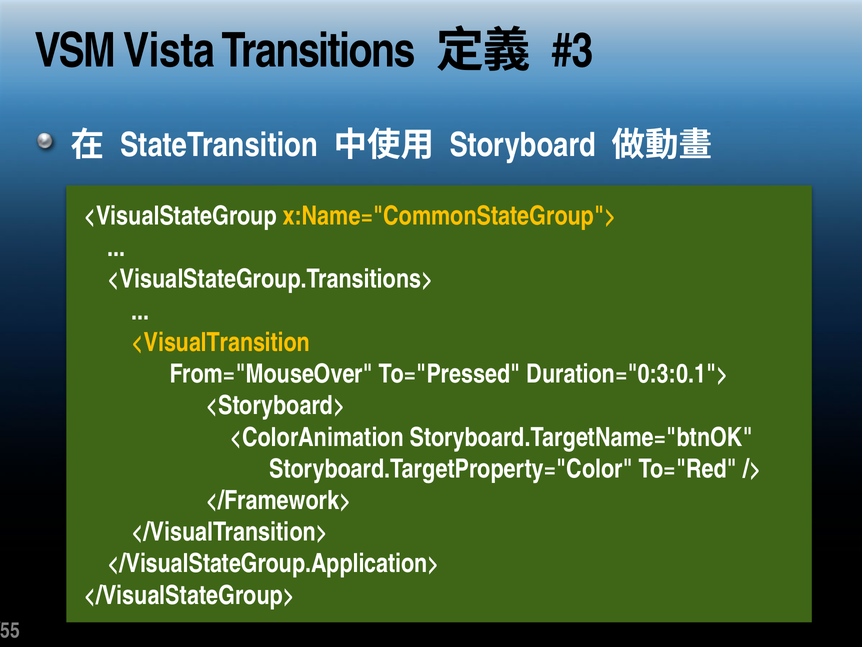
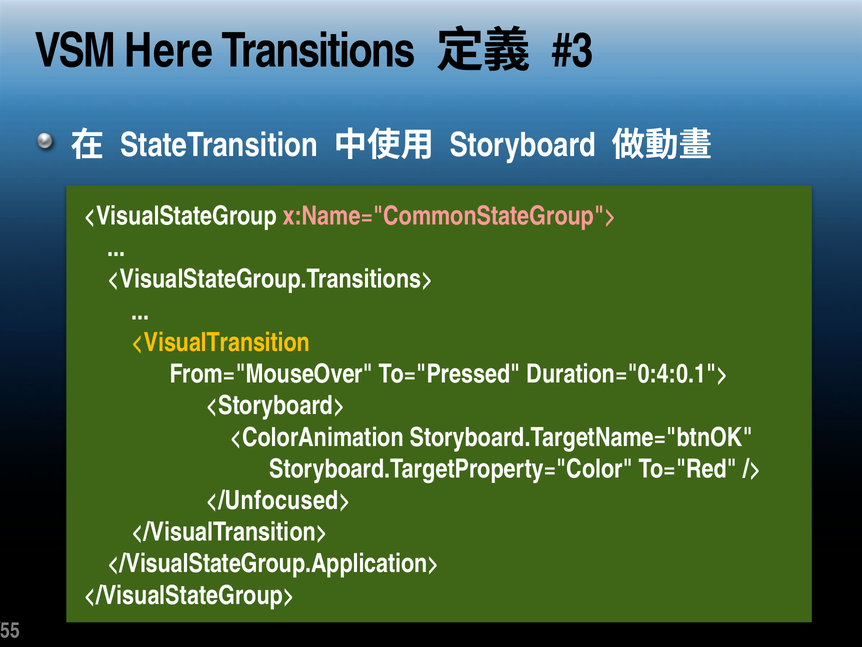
Vista: Vista -> Here (169, 51)
x:Name="CommonStateGroup"> colour: yellow -> pink (450, 216)
Duration="0:3:0.1">: Duration="0:3:0.1"> -> Duration="0:4:0.1"> (628, 374)
</Framework>: </Framework> -> </Unfocused> (279, 500)
